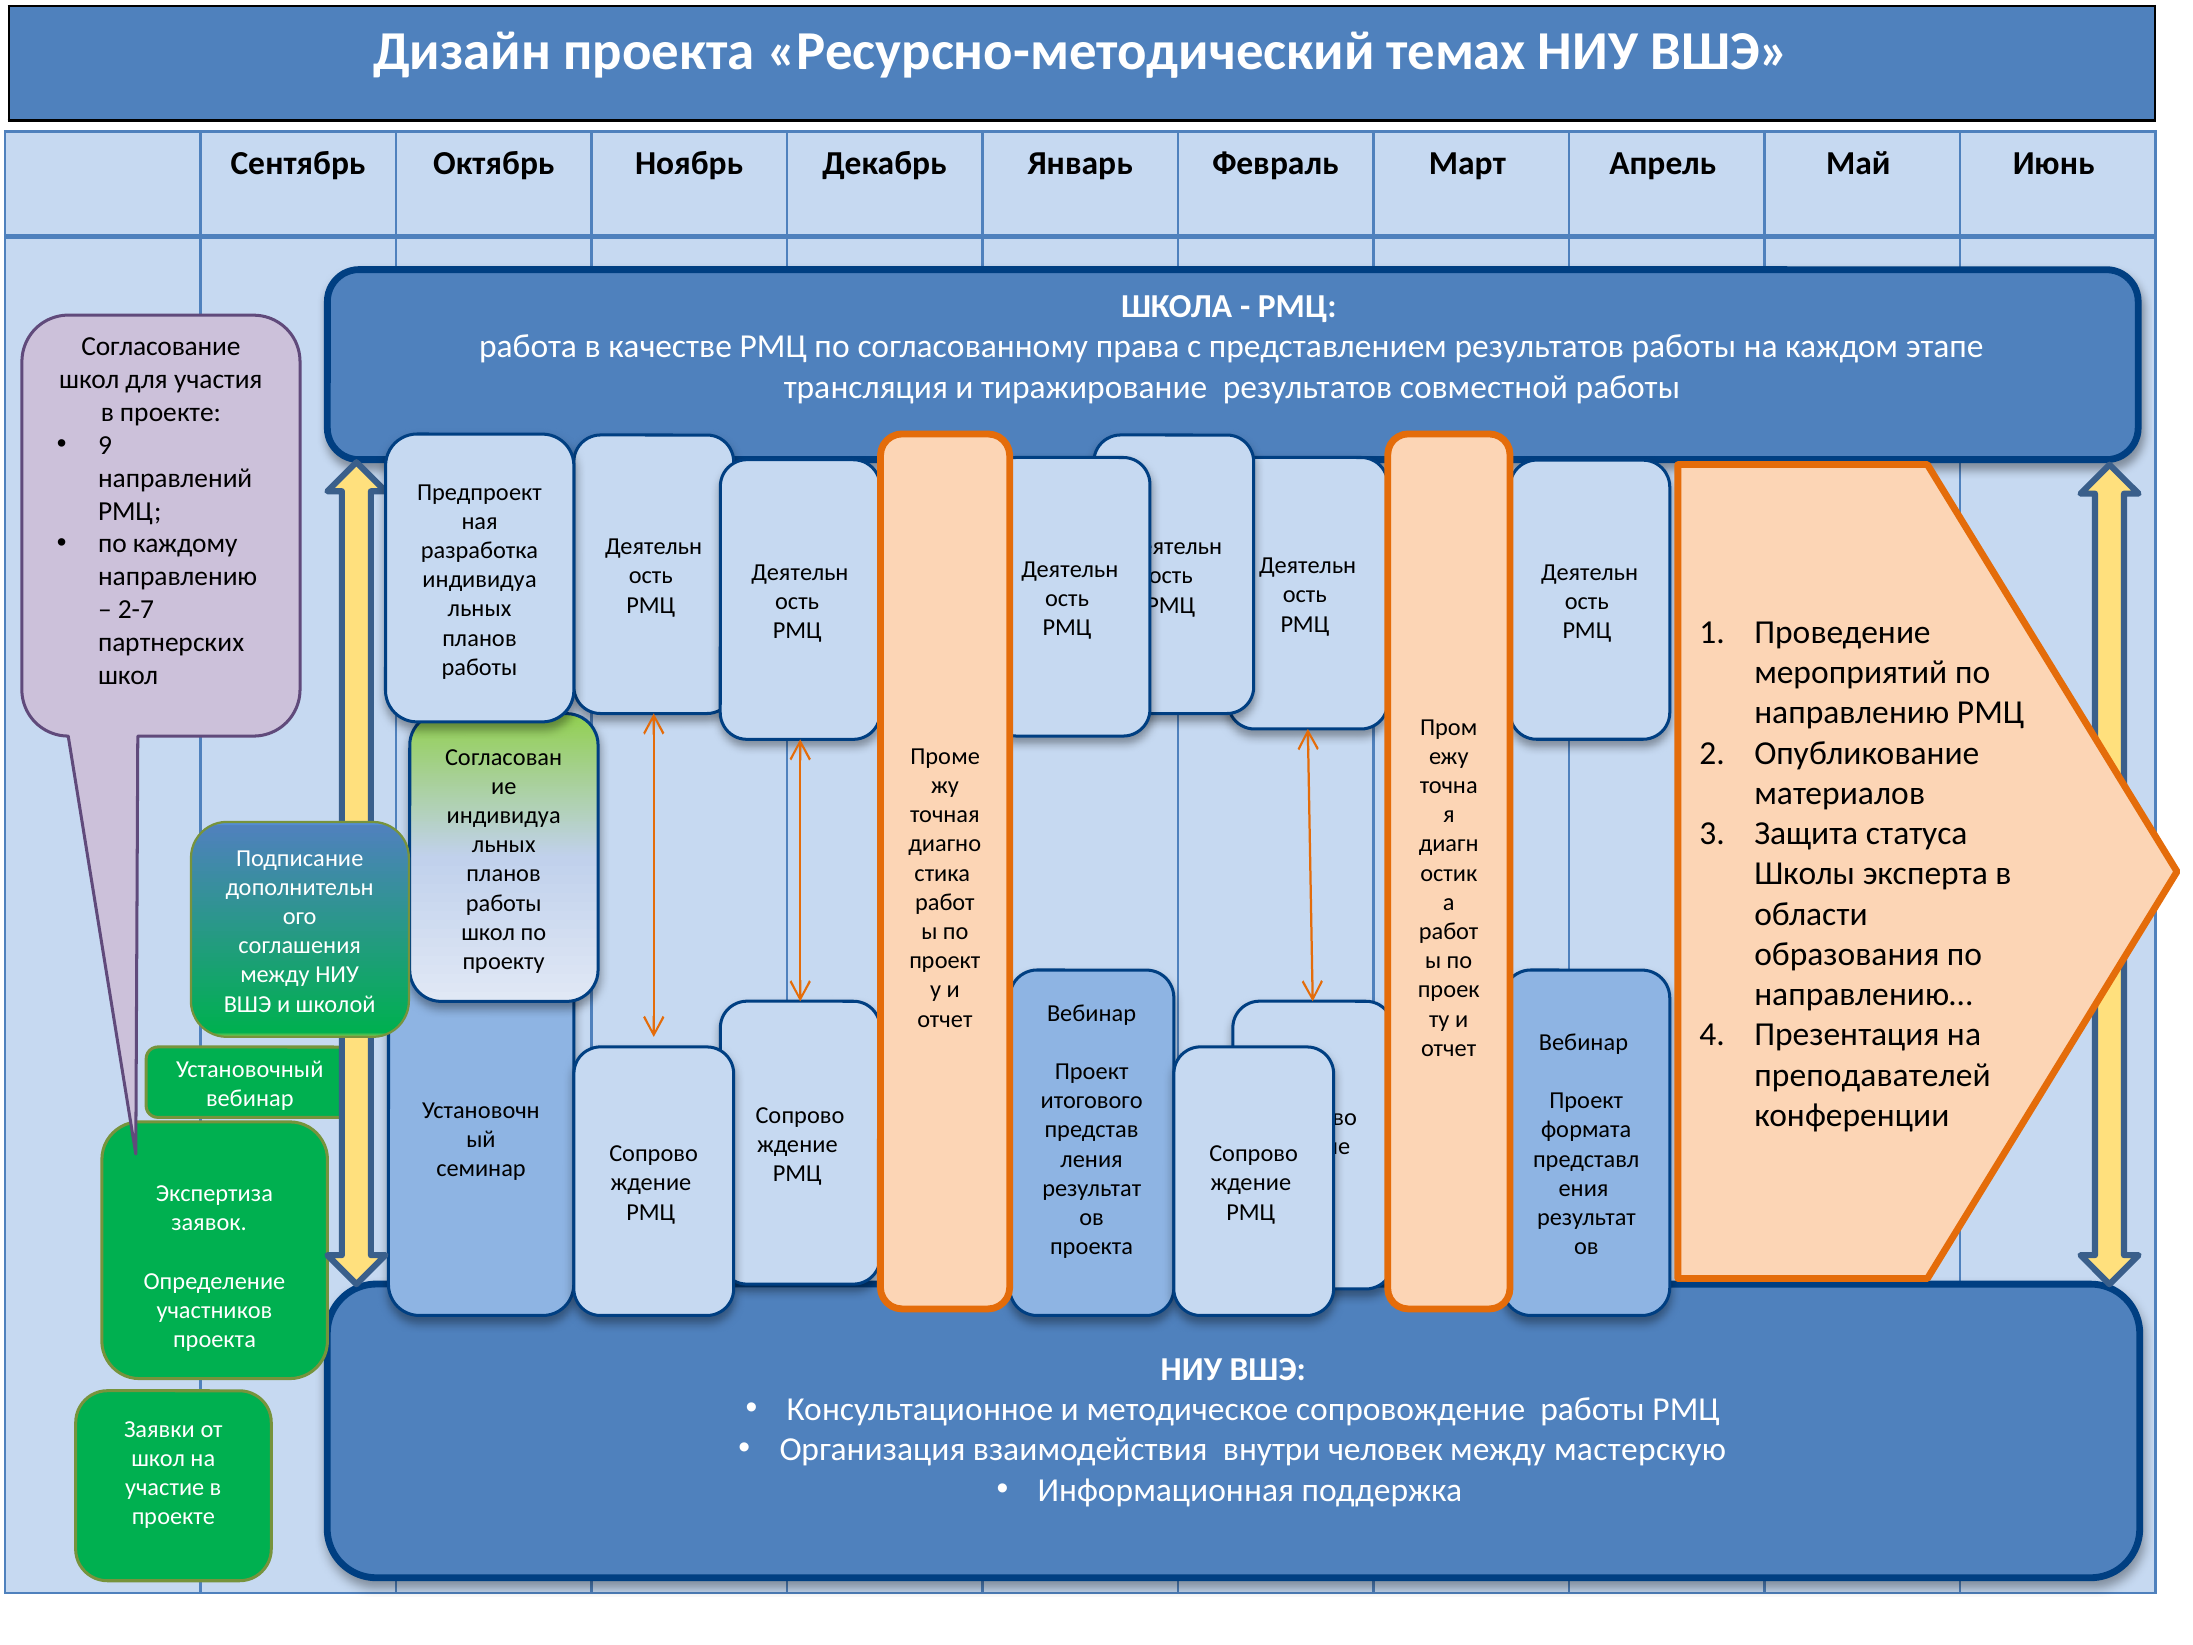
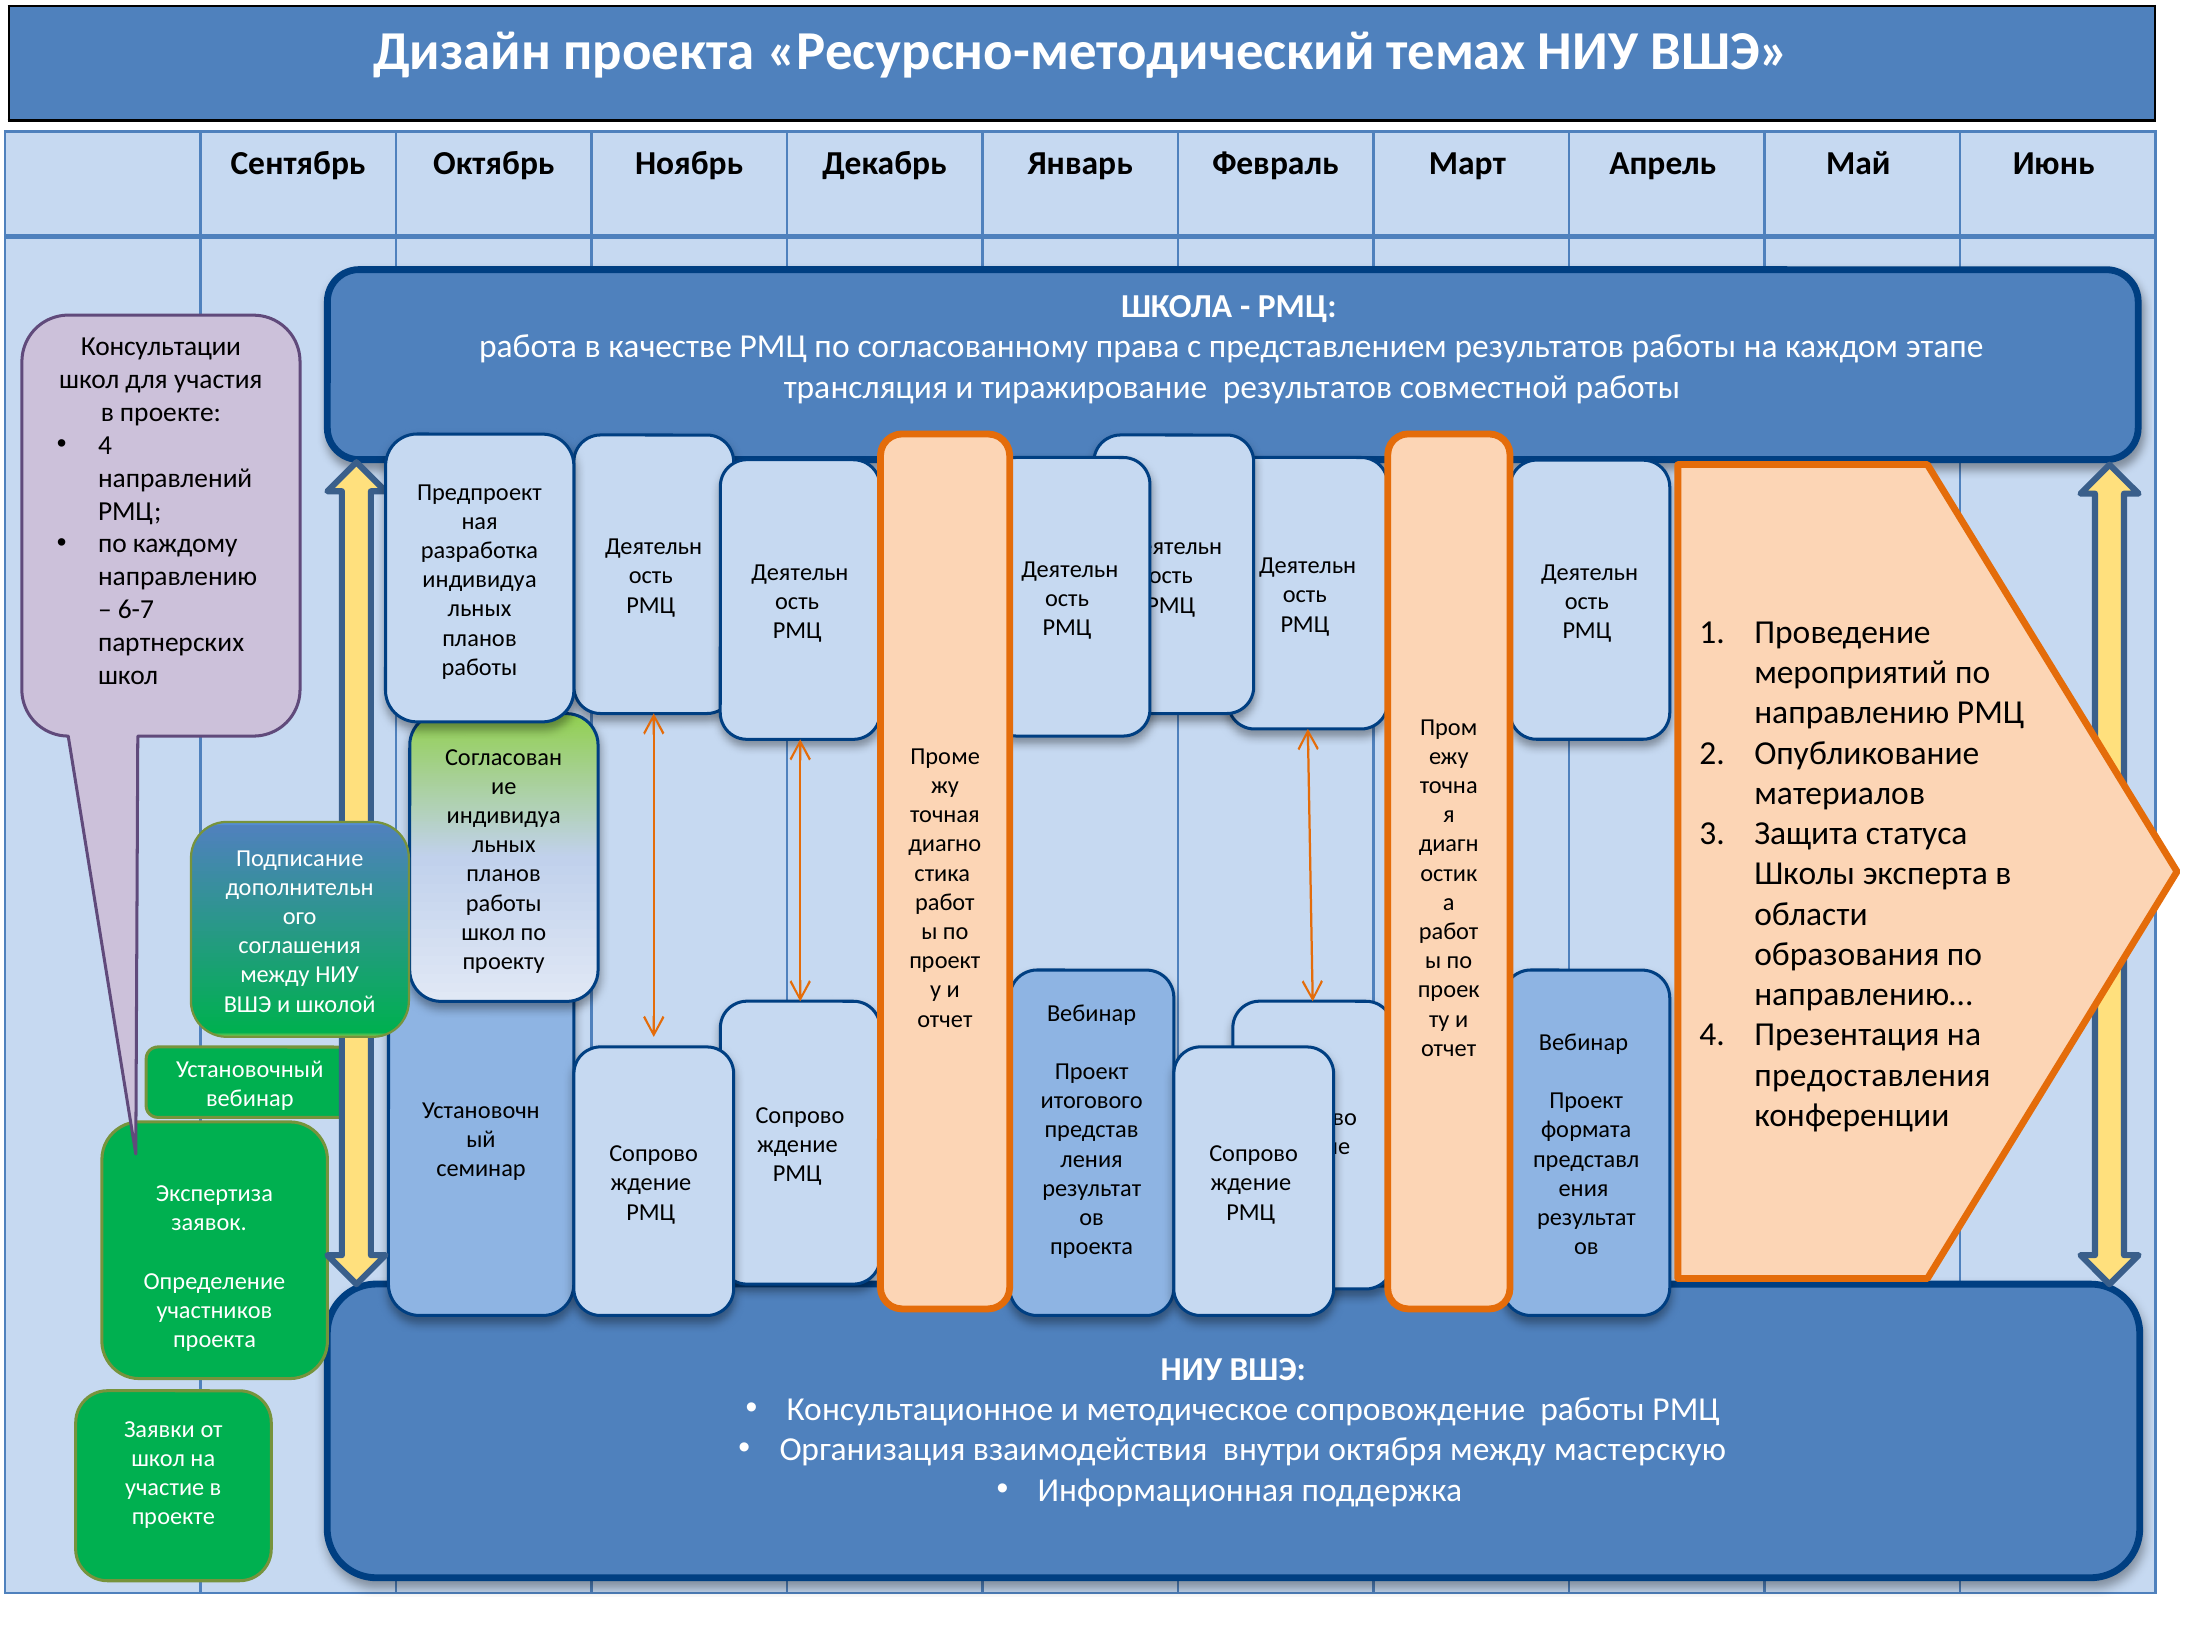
Согласование: Согласование -> Консультации (161, 346)
9: 9 -> 4 (105, 445)
2-7: 2-7 -> 6-7 (136, 610)
преподавателей: преподавателей -> предоставления (1872, 1075)
человек: человек -> октября (1385, 1450)
